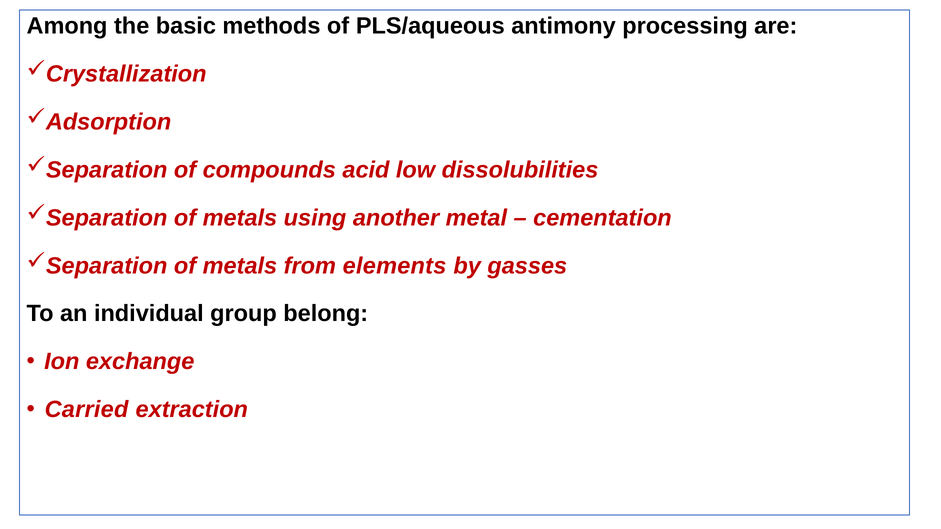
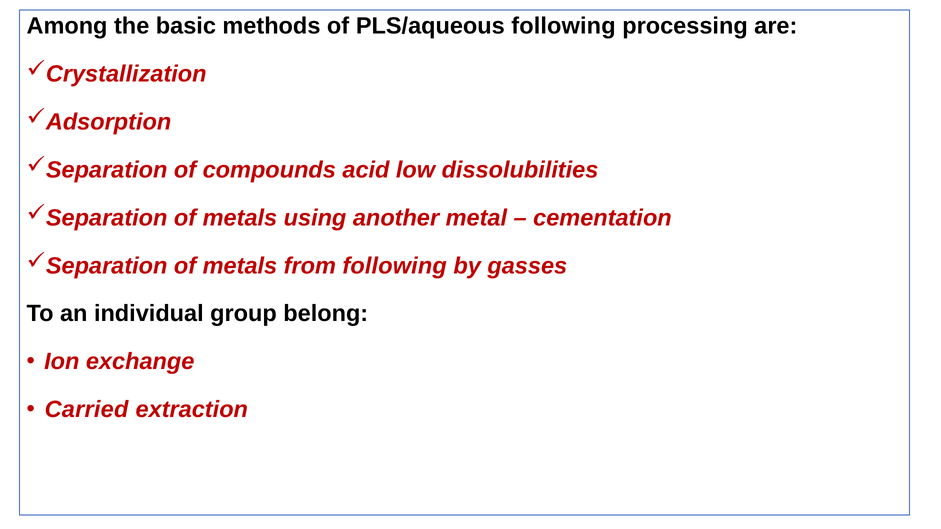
PLS/aqueous antimony: antimony -> following (563, 26)
from elements: elements -> following (395, 266)
